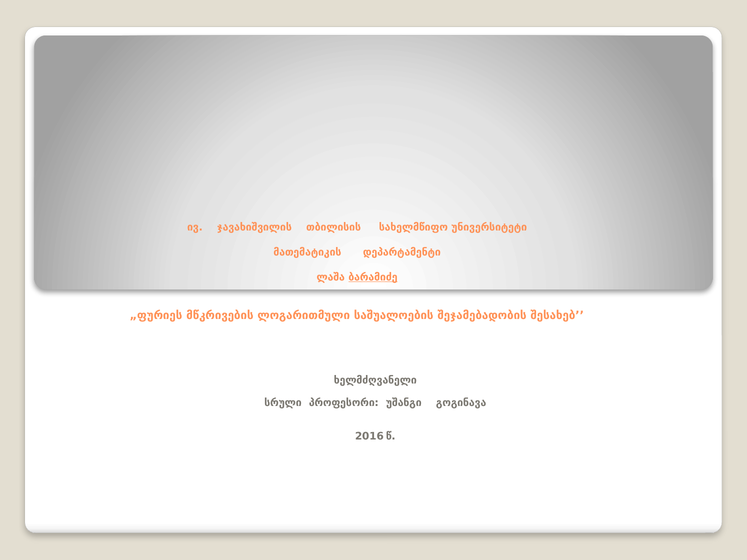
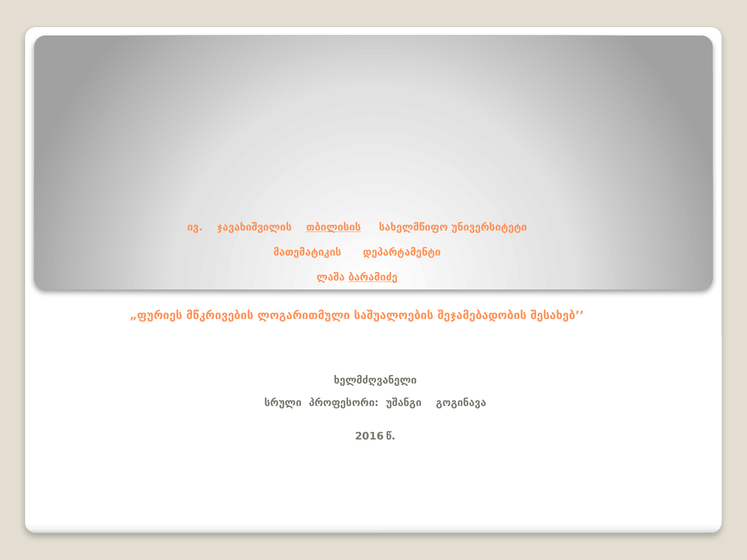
თბილისის underline: none -> present (334, 227)
